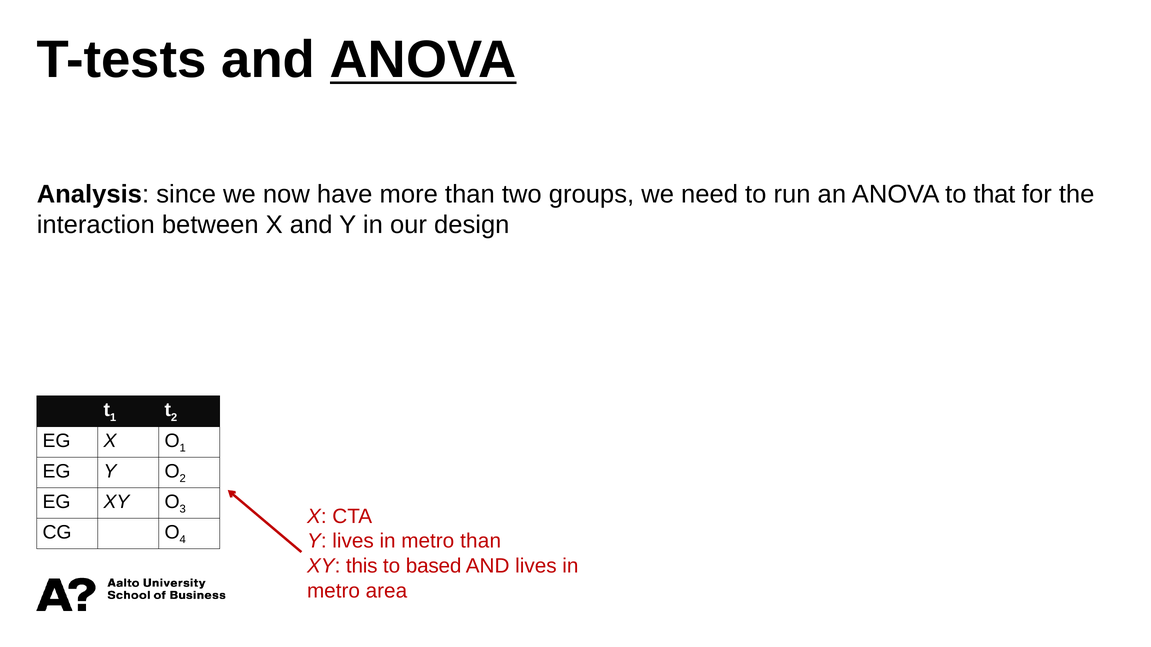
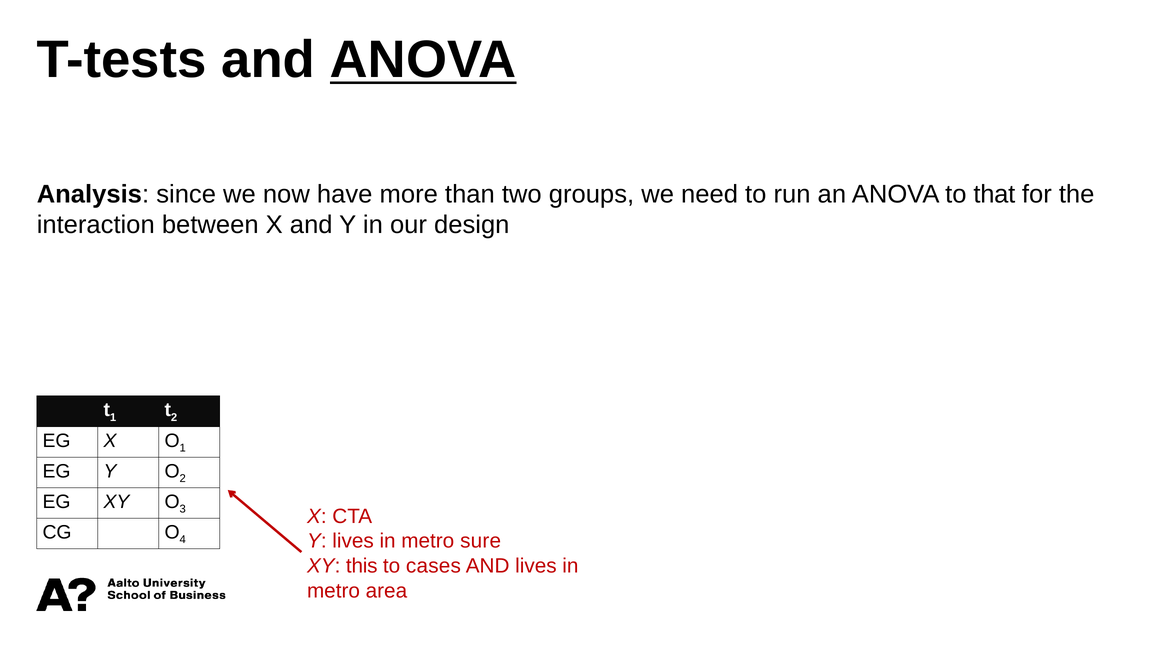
metro than: than -> sure (481, 542)
based: based -> cases (433, 566)
